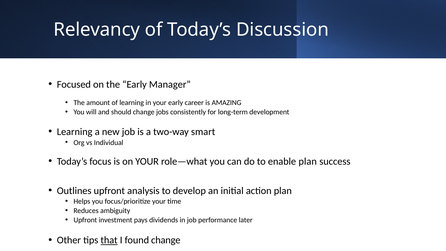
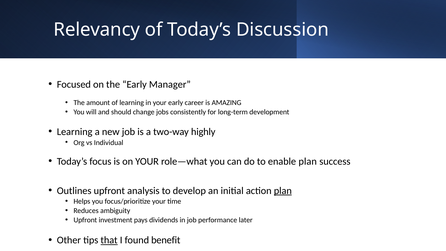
smart: smart -> highly (203, 132)
plan underline: none -> present (283, 191)
found change: change -> benefit (166, 240)
